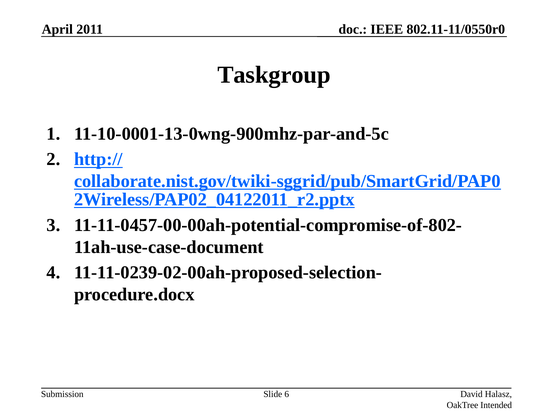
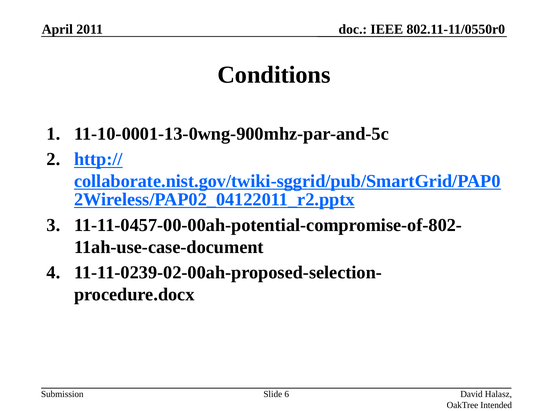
Taskgroup: Taskgroup -> Conditions (274, 75)
